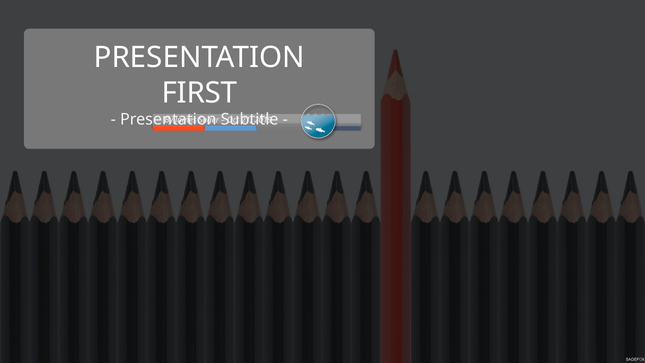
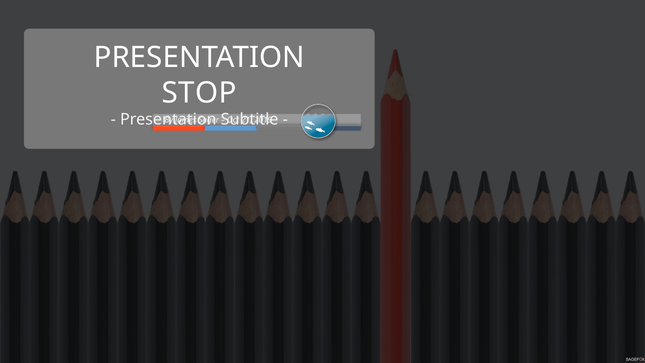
FIRST: FIRST -> STOP (199, 93)
